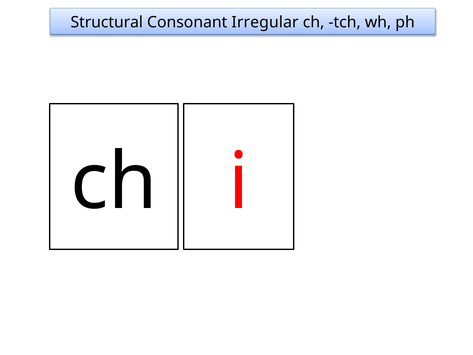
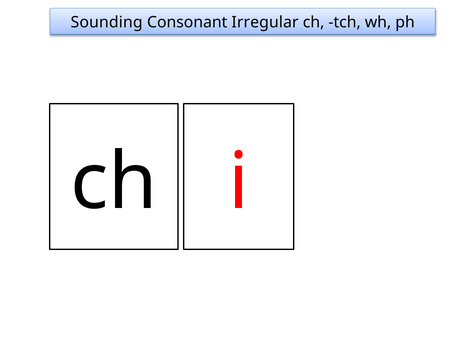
Structural: Structural -> Sounding (107, 22)
